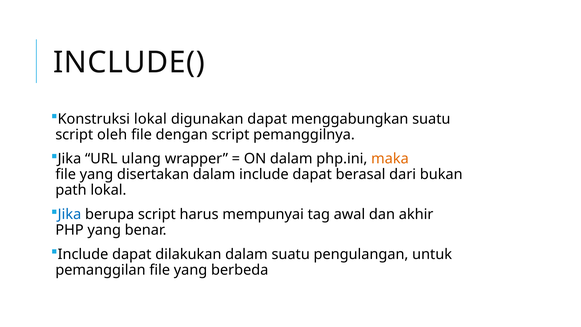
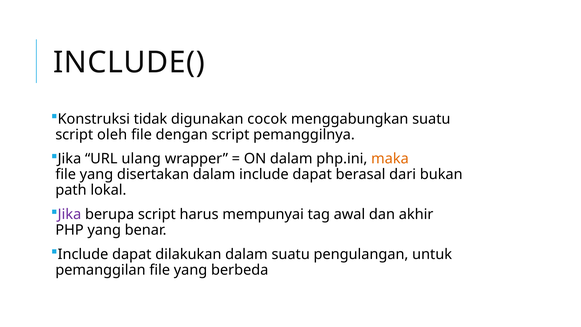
Konstruksi lokal: lokal -> tidak (150, 119)
digunakan dapat: dapat -> cocok (267, 119)
Jika colour: blue -> purple (69, 214)
